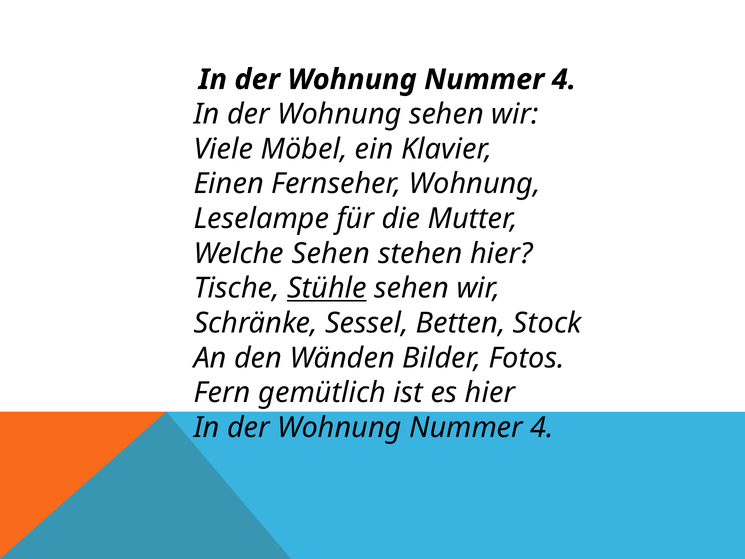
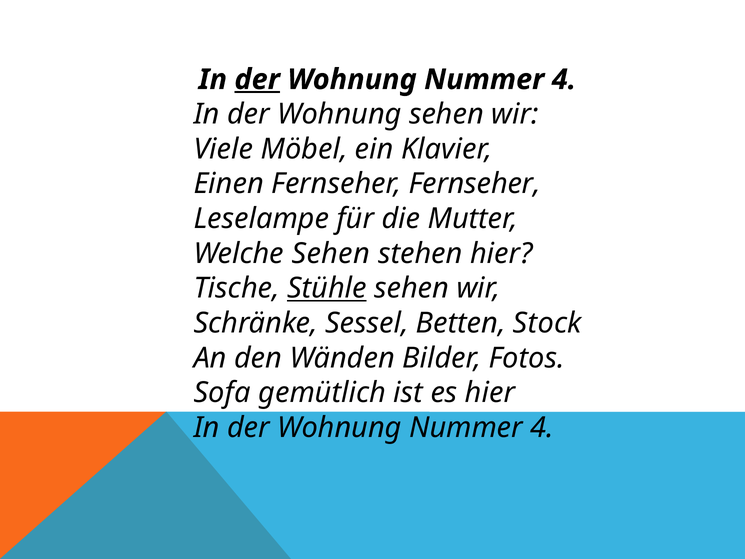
der underline: none -> present (257, 79)
Fernseher Wohnung: Wohnung -> Fernseher (475, 184)
Fern: Fern -> Sofa (222, 393)
